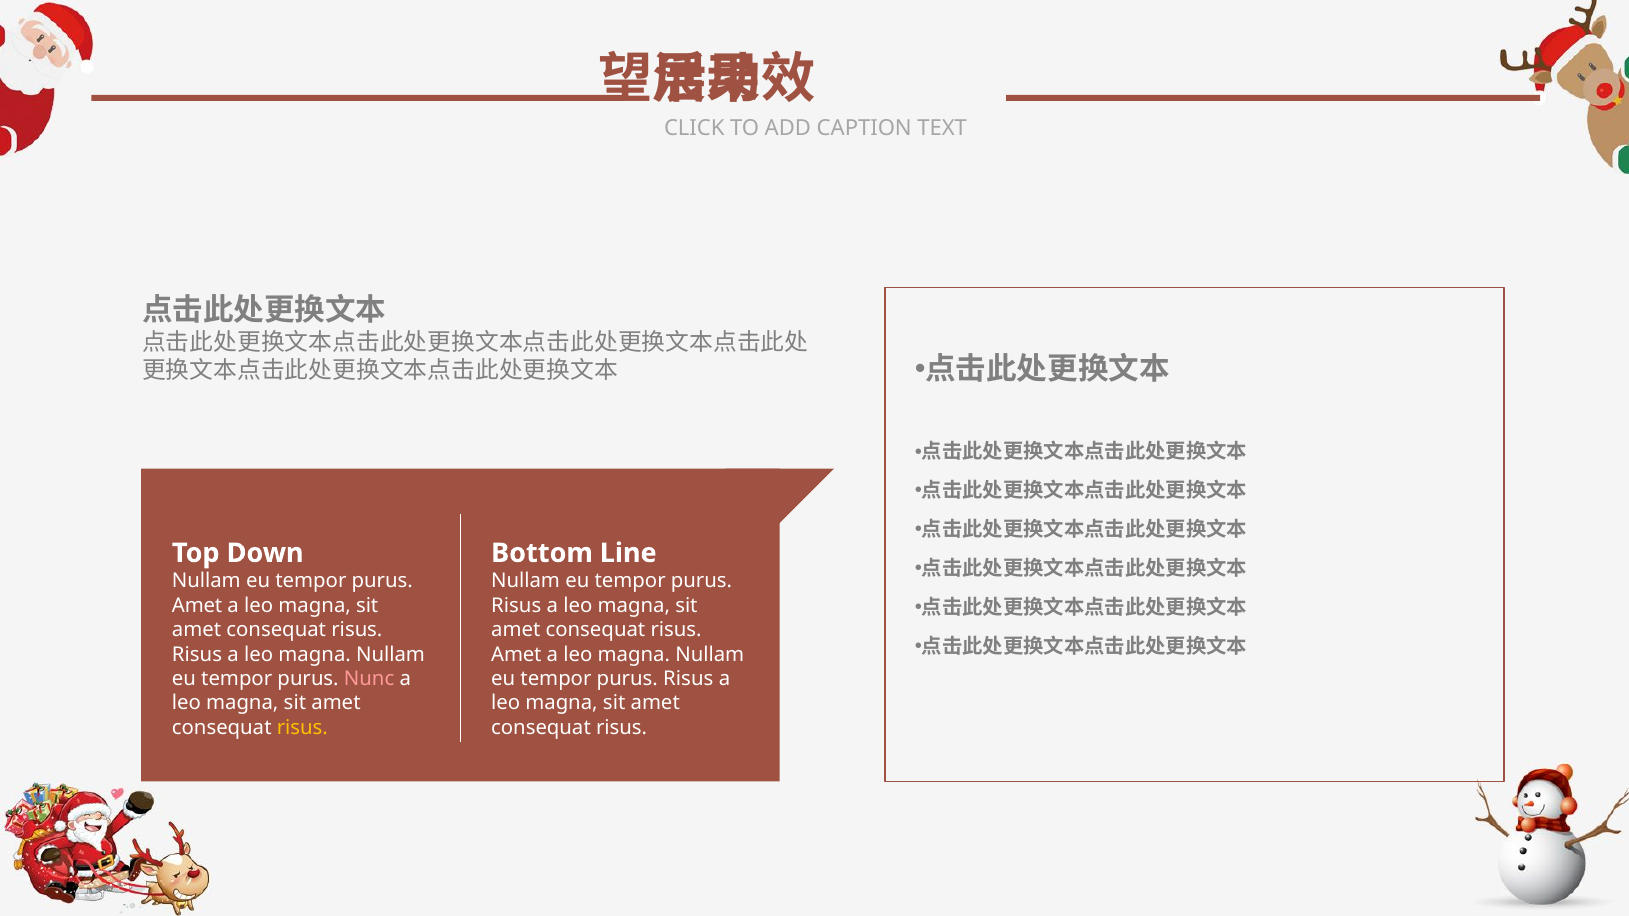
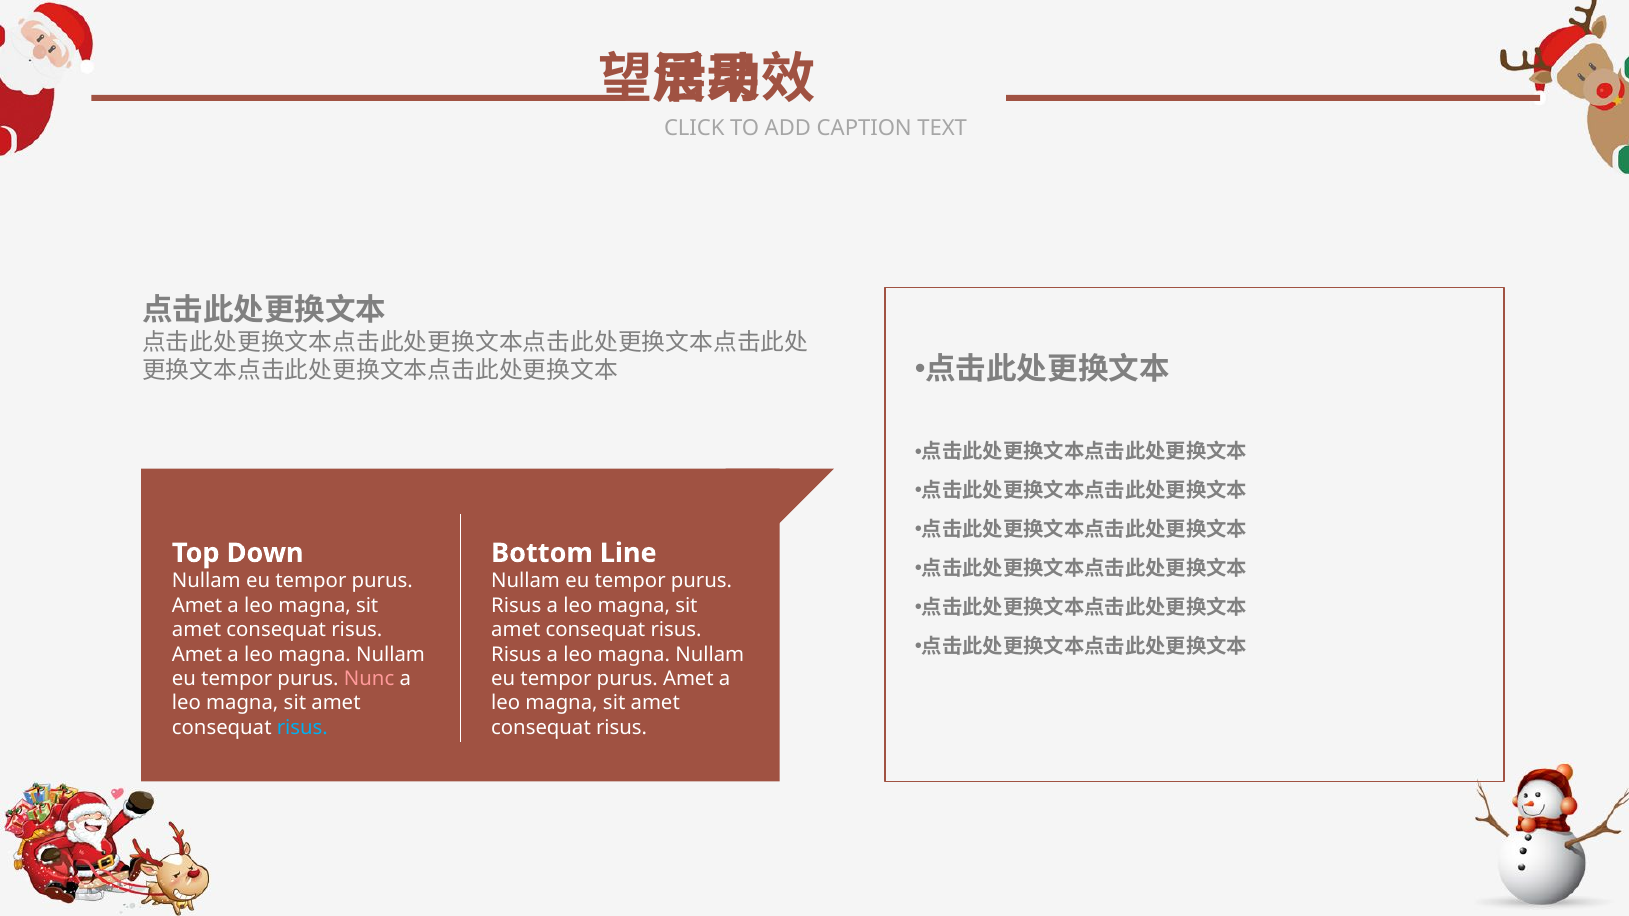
Risus: Risus -> Amet (197, 655)
Amet: Amet -> Risus (516, 655)
Risus: Risus -> Amet (688, 679)
risus colour: yellow -> light blue (302, 728)
